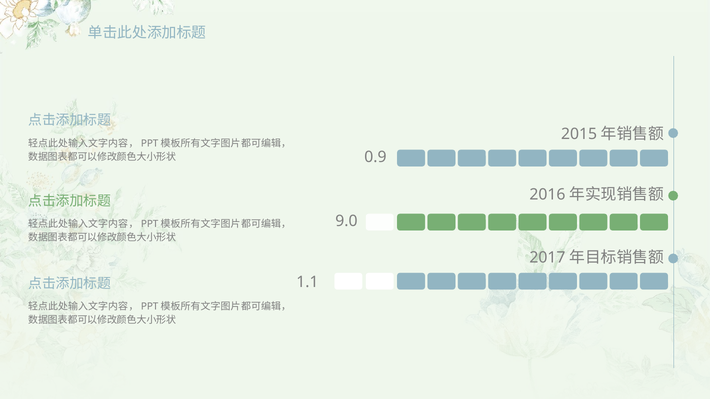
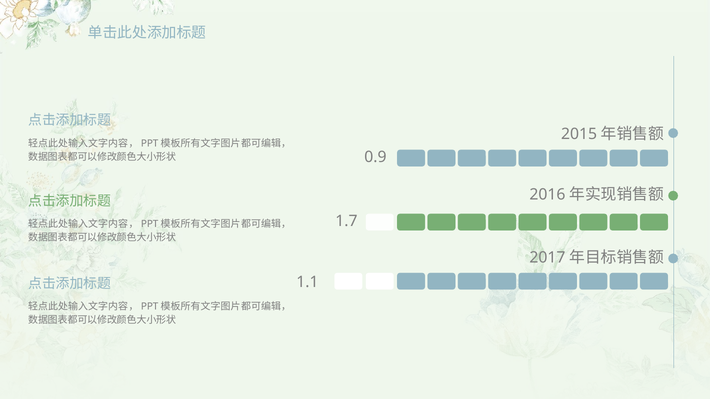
9.0: 9.0 -> 1.7 (346, 221)
